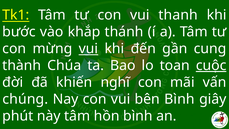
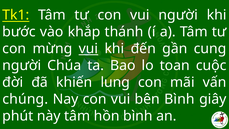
vui thanh: thanh -> người (178, 15)
thành: thành -> người (22, 65)
cuộc underline: present -> none (211, 65)
nghĩ: nghĩ -> lung (115, 82)
